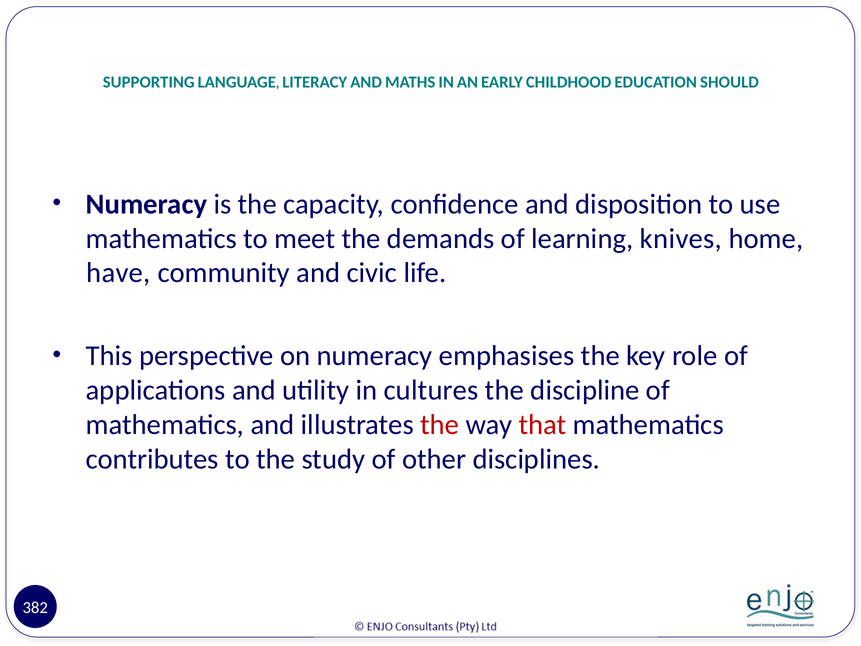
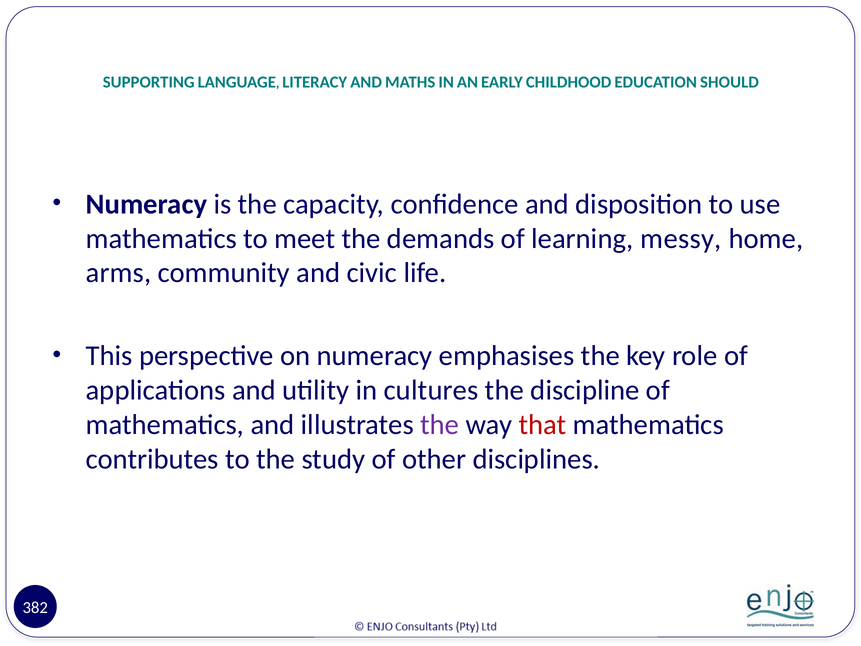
knives: knives -> messy (681, 238)
have: have -> arms (119, 273)
the colour: red -> purple (440, 425)
